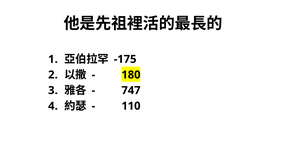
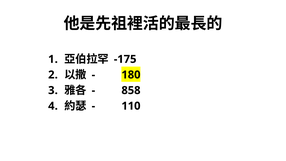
747: 747 -> 858 (131, 90)
